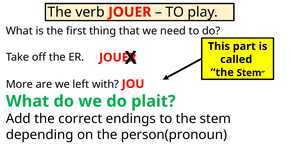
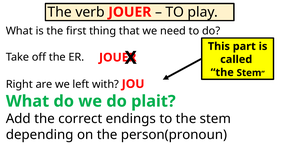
More: More -> Right (19, 85)
